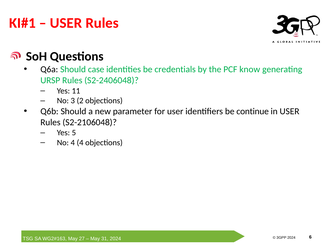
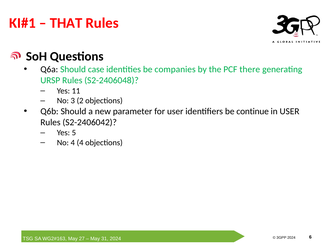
USER: USER -> THAT (66, 23)
credentials: credentials -> companies (175, 69)
know: know -> there (250, 69)
S2-2106048: S2-2106048 -> S2-2406042 (90, 122)
